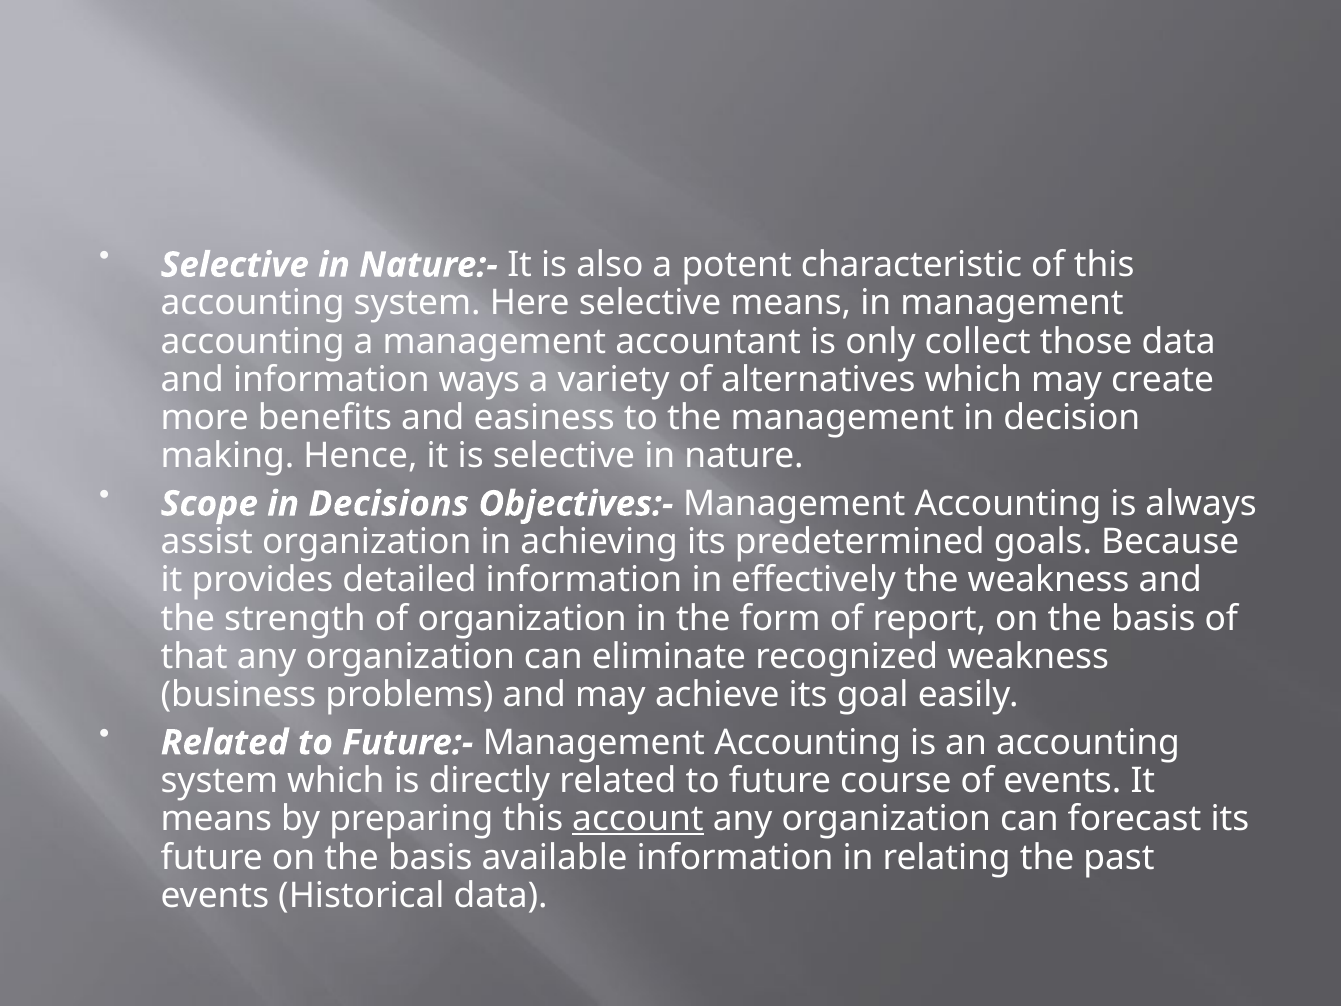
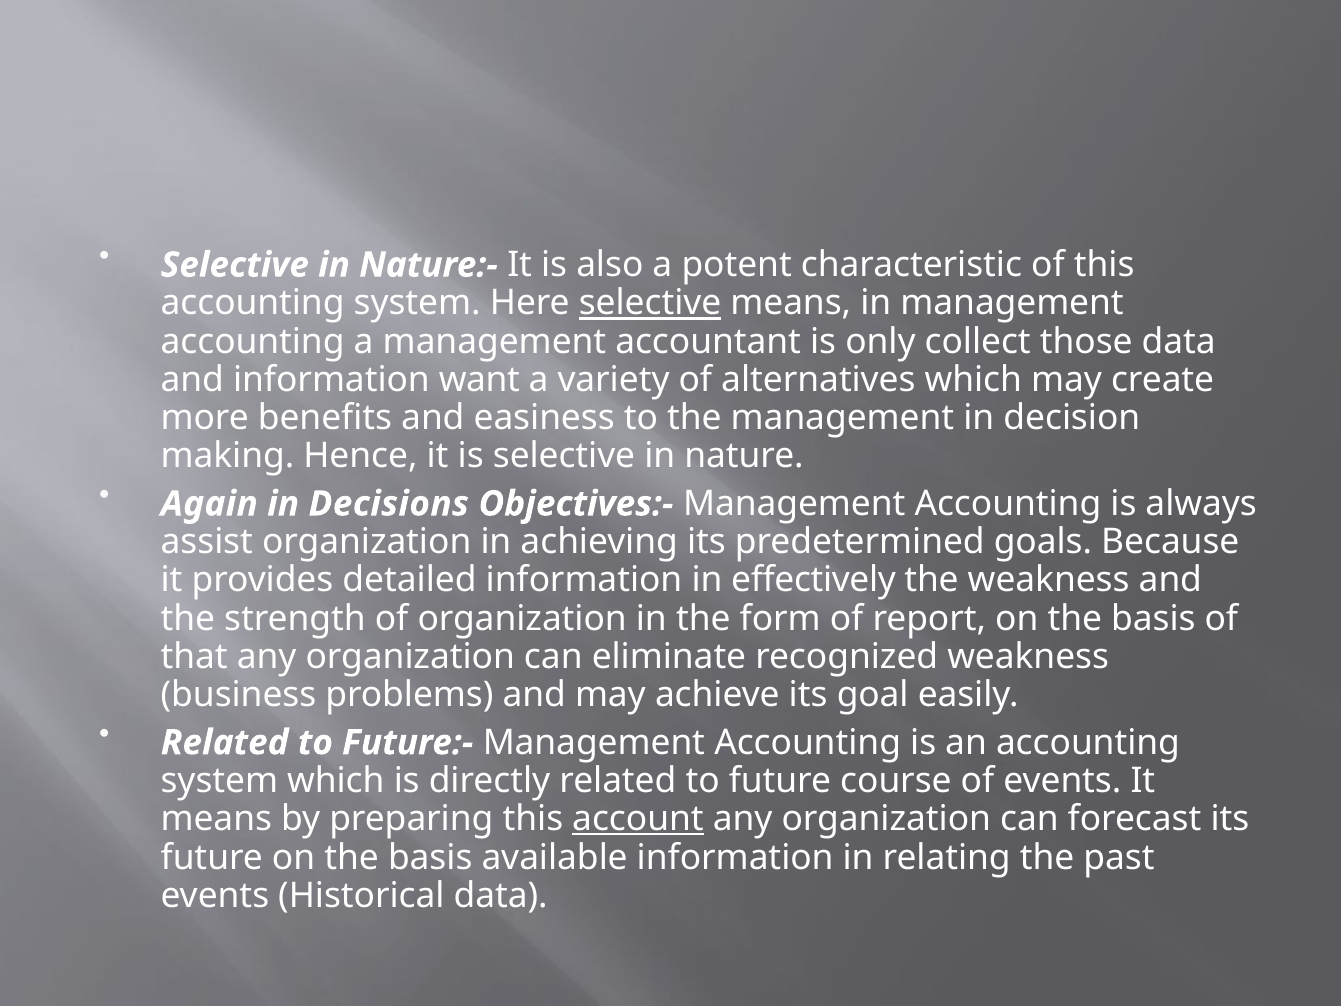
selective underline: none -> present (650, 303)
ways: ways -> want (479, 380)
Scope: Scope -> Again (209, 504)
